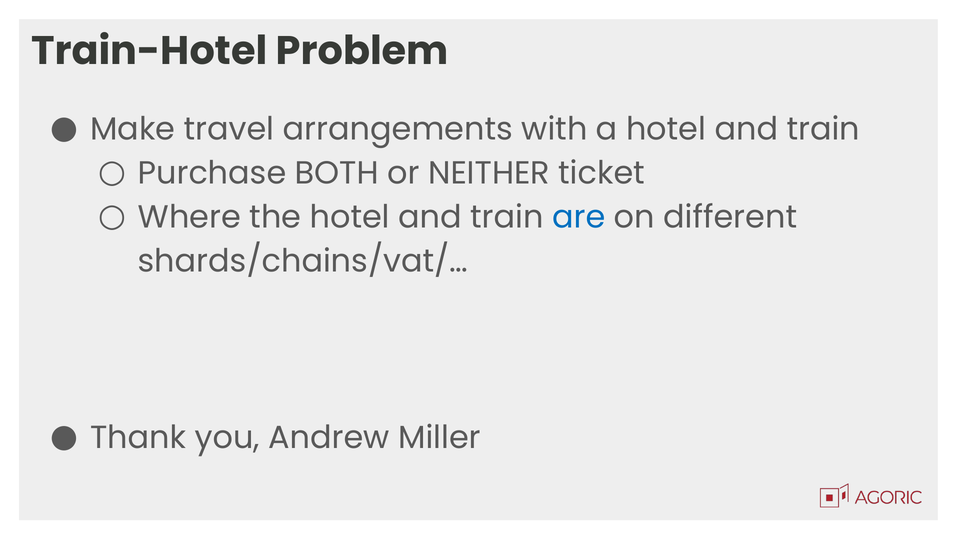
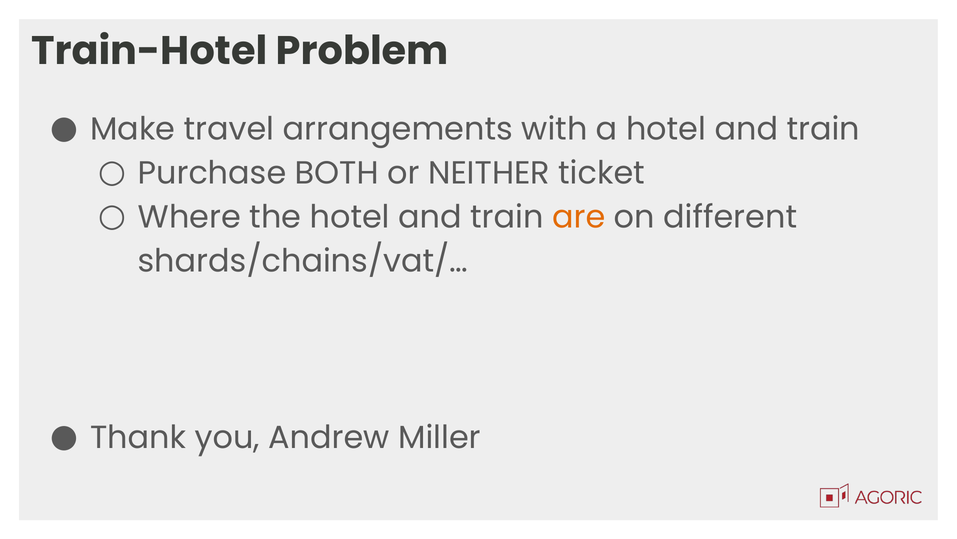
are colour: blue -> orange (579, 217)
